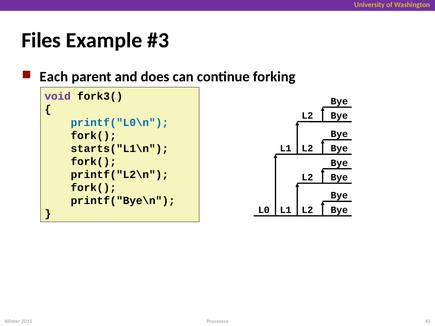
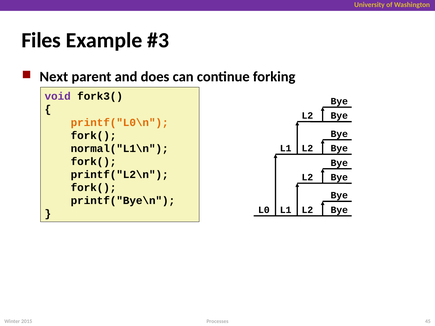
Each: Each -> Next (54, 77)
printf("L0\n colour: blue -> orange (120, 123)
starts("L1\n: starts("L1\n -> normal("L1\n (120, 149)
